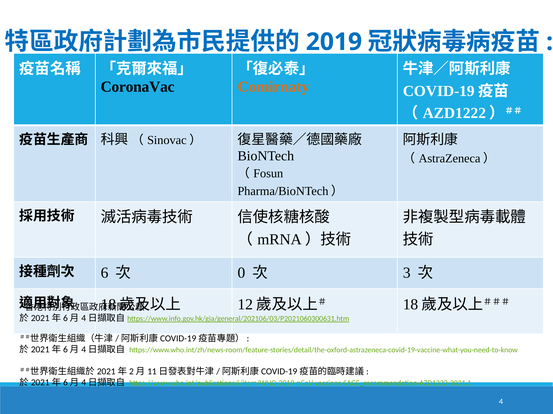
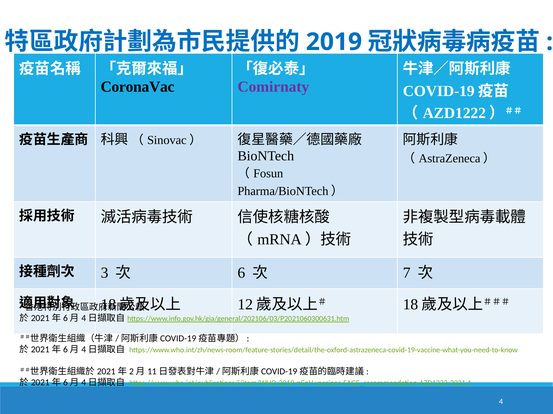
Comirnaty colour: orange -> purple (273, 87)
6: 6 -> 3 (105, 273)
0: 0 -> 6 (241, 273)
3: 3 -> 7 (407, 273)
